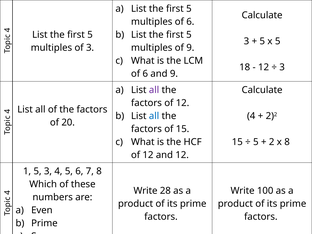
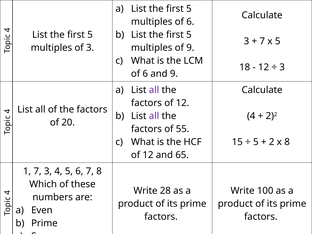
5: 5 -> 7 (262, 41)
all colour: blue -> purple (154, 116)
of 15: 15 -> 55 (183, 129)
and 12: 12 -> 65 (182, 155)
1 5: 5 -> 7 (38, 171)
